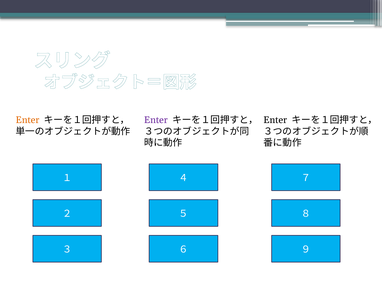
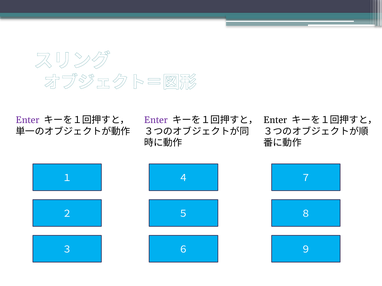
Enter colour: orange -> purple (28, 120)
